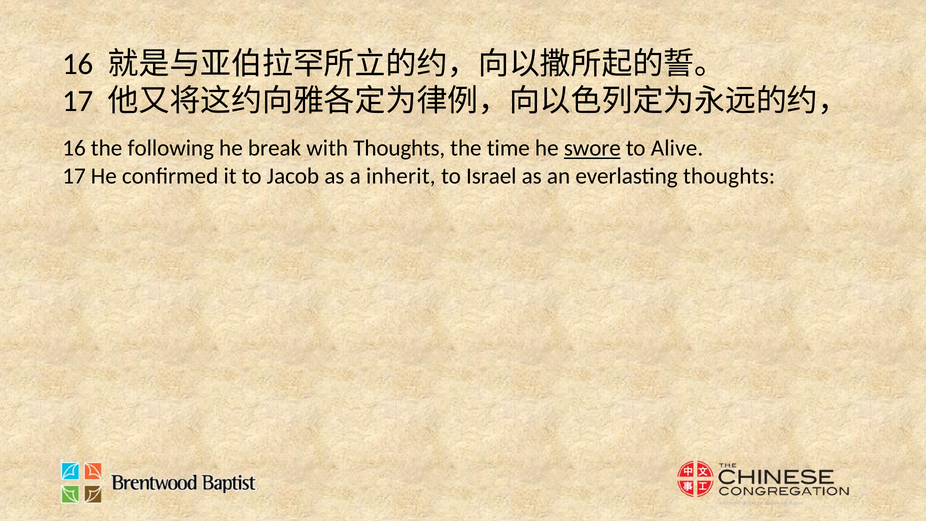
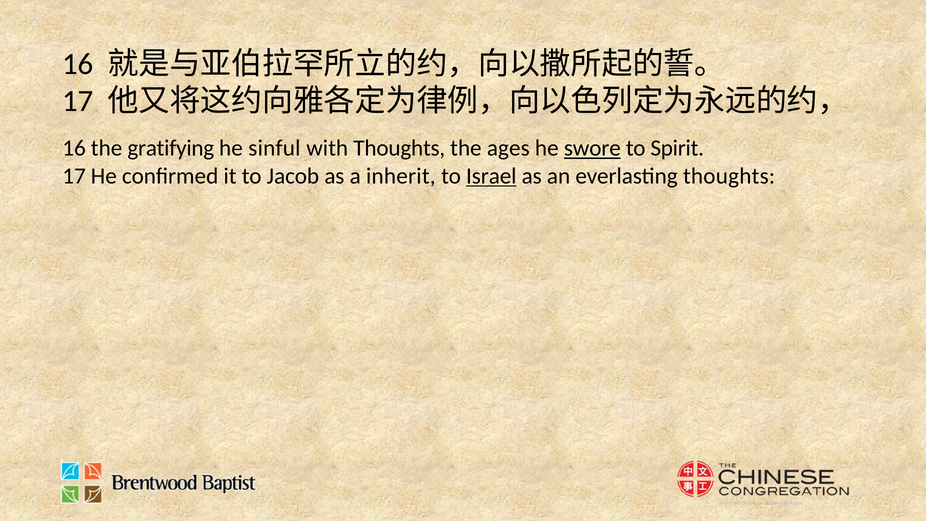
following: following -> gratifying (171, 148)
break: break -> sinful (274, 148)
time: time -> ages (508, 148)
Alive: Alive -> Spirit (677, 148)
Israel underline: none -> present (491, 176)
